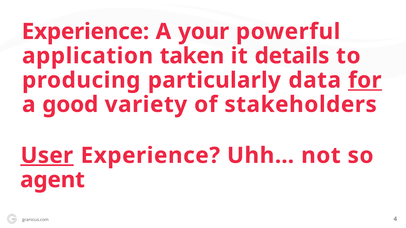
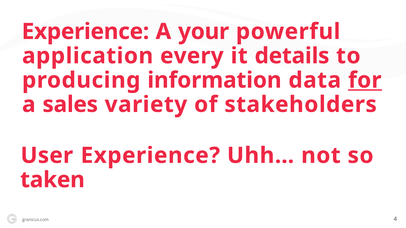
taken: taken -> every (192, 56)
particularly: particularly -> information (214, 80)
good: good -> sales (70, 105)
User underline: present -> none (47, 156)
agent: agent -> taken (53, 180)
